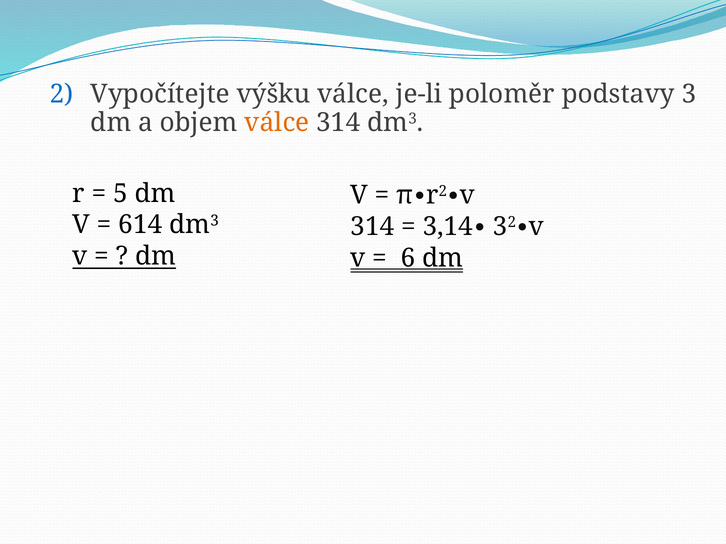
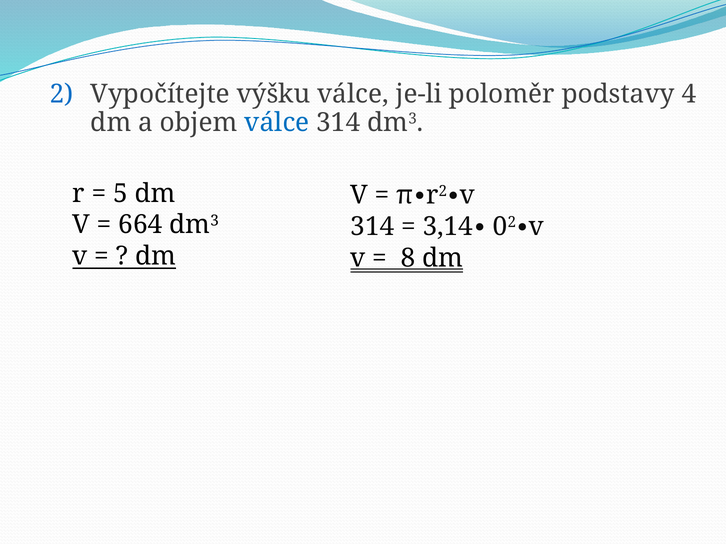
podstavy 3: 3 -> 4 (689, 94)
válce colour: orange -> blue (277, 123)
614: 614 -> 664 (140, 225)
3: 3 -> 0 (500, 227)
6: 6 -> 8 (408, 258)
